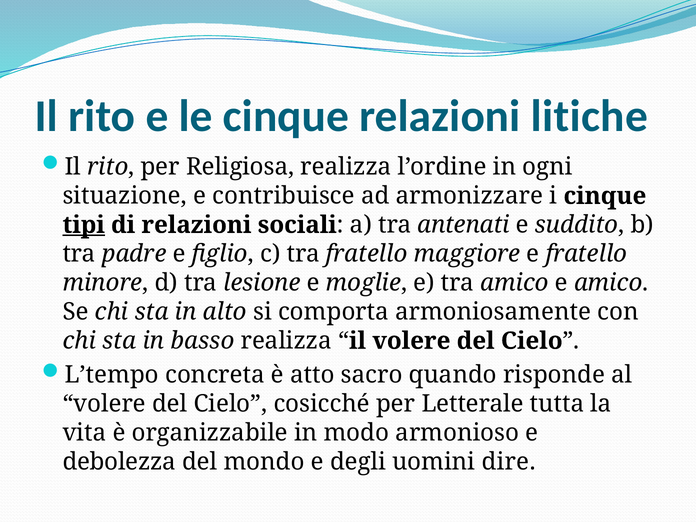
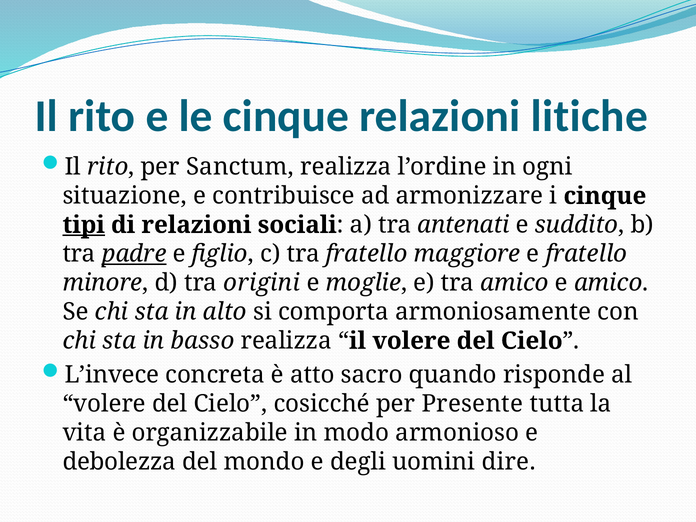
Religiosa: Religiosa -> Sanctum (240, 167)
padre underline: none -> present (134, 254)
lesione: lesione -> origini (262, 283)
L’tempo: L’tempo -> L’invece (112, 375)
Letterale: Letterale -> Presente (472, 404)
